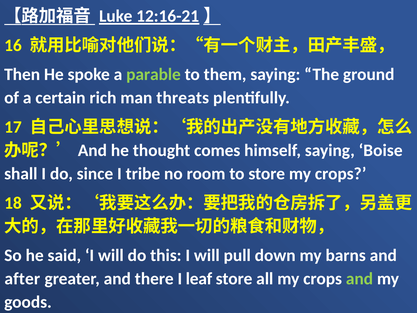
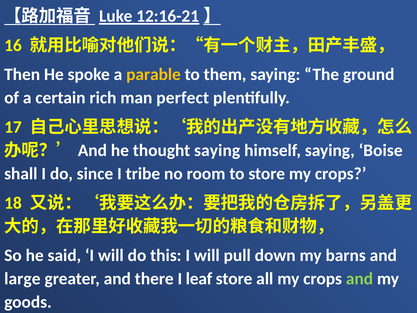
parable colour: light green -> yellow (154, 74)
threats: threats -> perfect (183, 98)
thought comes: comes -> saying (217, 150)
after: after -> large (22, 279)
